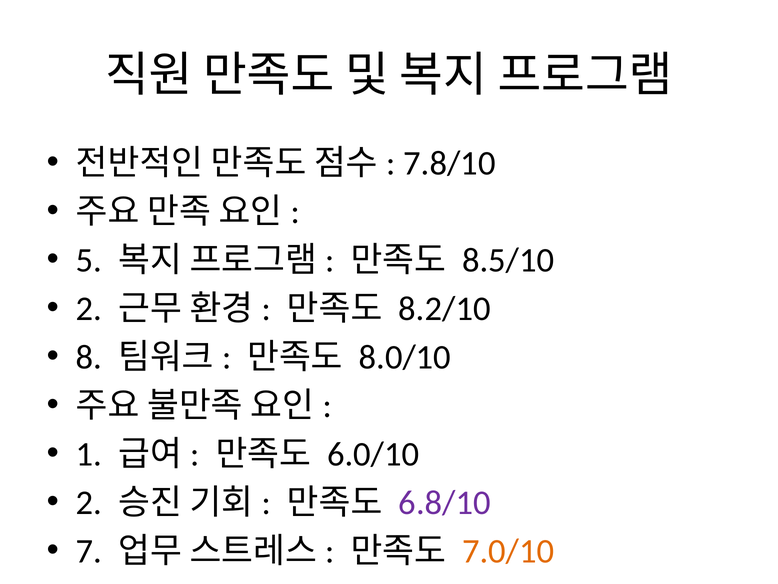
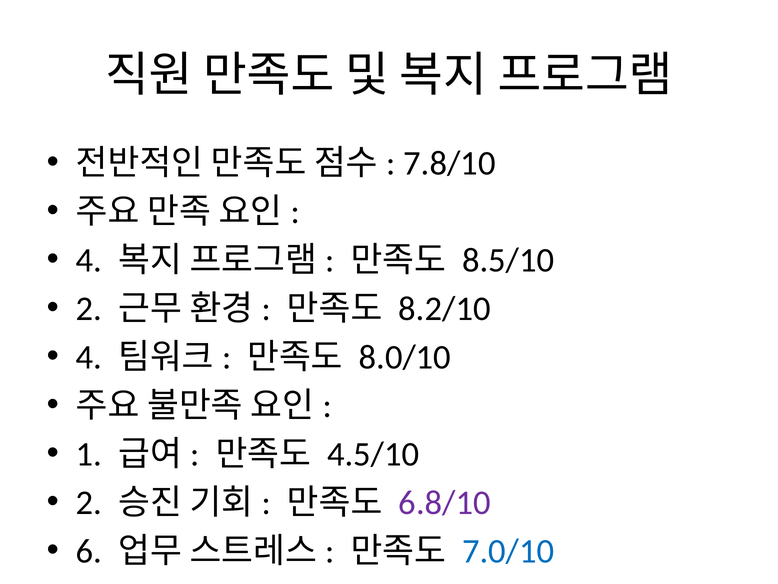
5: 5 -> 4 (89, 260)
8: 8 -> 4 (89, 357)
6.0/10: 6.0/10 -> 4.5/10 (373, 454)
7: 7 -> 6 (89, 551)
7.0/10 colour: orange -> blue (508, 551)
